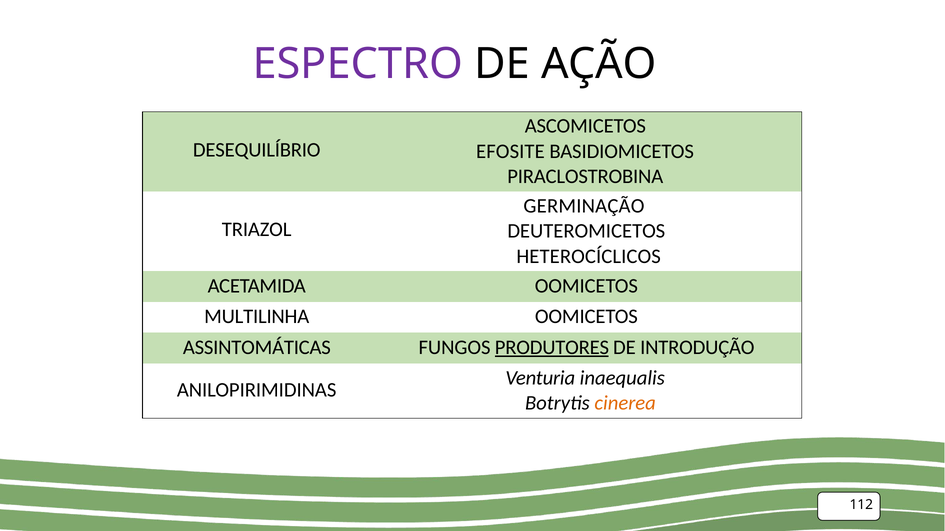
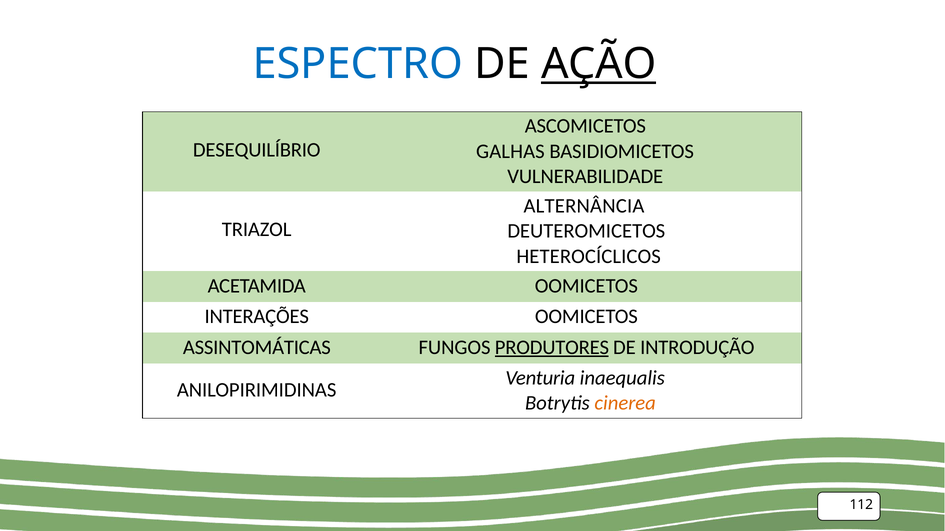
ESPECTRO colour: purple -> blue (358, 64)
AÇÃO underline: none -> present (599, 64)
EFOSITE: EFOSITE -> GALHAS (510, 152)
PIRACLOSTROBINA: PIRACLOSTROBINA -> VULNERABILIDADE (585, 177)
GERMINAÇÃO: GERMINAÇÃO -> ALTERNÂNCIA (584, 206)
MULTILINHA: MULTILINHA -> INTERAÇÕES (257, 317)
